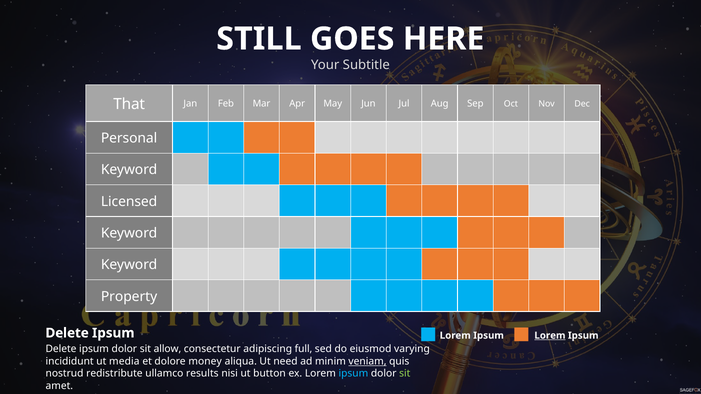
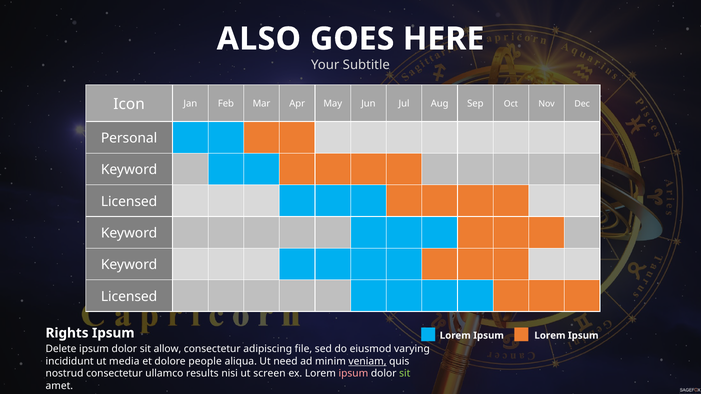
STILL: STILL -> ALSO (259, 39)
That: That -> Icon (129, 104)
Property: Property -> Licensed (129, 297)
Delete: Delete -> Rights (67, 333)
Lorem underline: present -> none (550, 336)
full: full -> file (303, 349)
money: money -> people (205, 362)
nostrud redistribute: redistribute -> consectetur (114, 374)
button: button -> screen (269, 374)
ipsum colour: light blue -> pink (353, 374)
